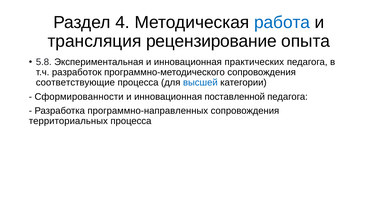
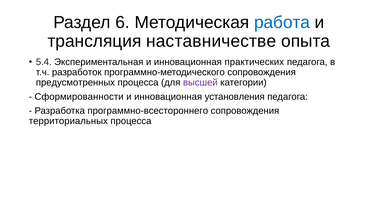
4: 4 -> 6 (123, 22)
рецензирование: рецензирование -> наставничестве (211, 41)
5.8: 5.8 -> 5.4 (44, 62)
соответствующие: соответствующие -> предусмотренных (75, 82)
высшей colour: blue -> purple (200, 82)
поставленной: поставленной -> установления (235, 97)
программно-направленных: программно-направленных -> программно-всестороннего (148, 111)
